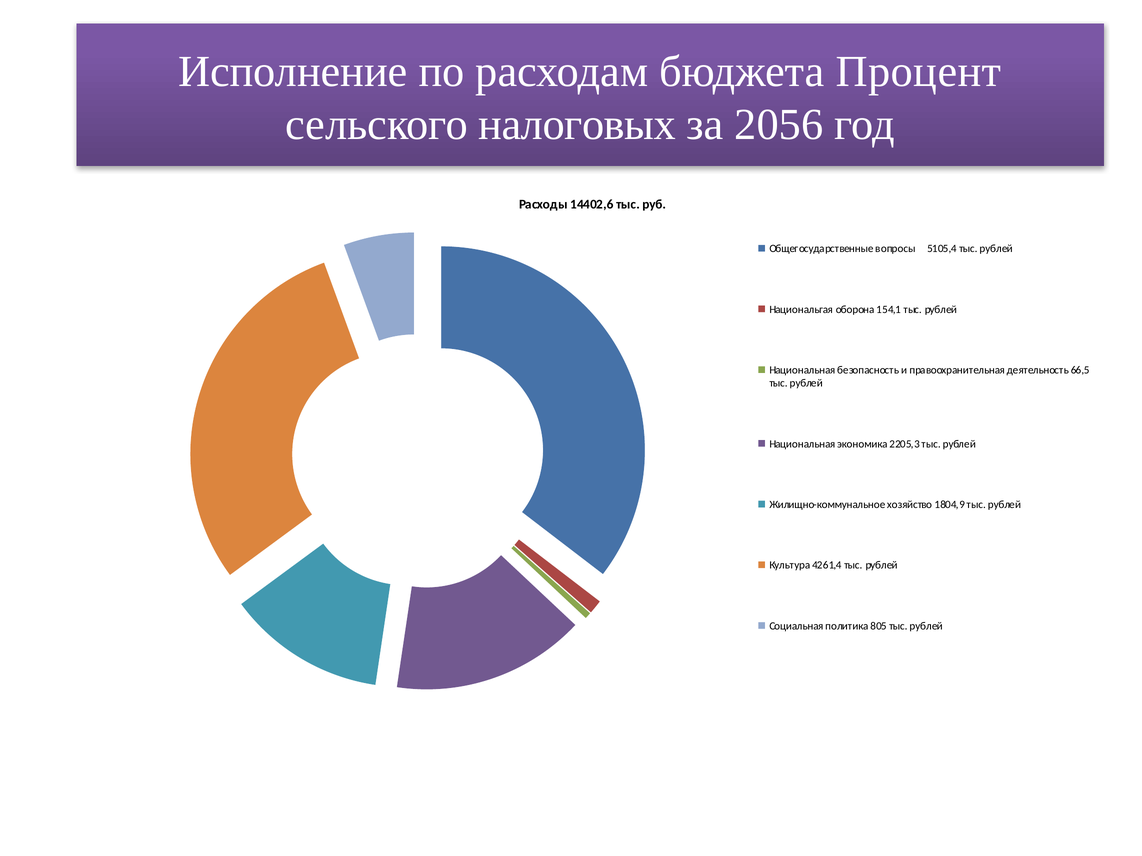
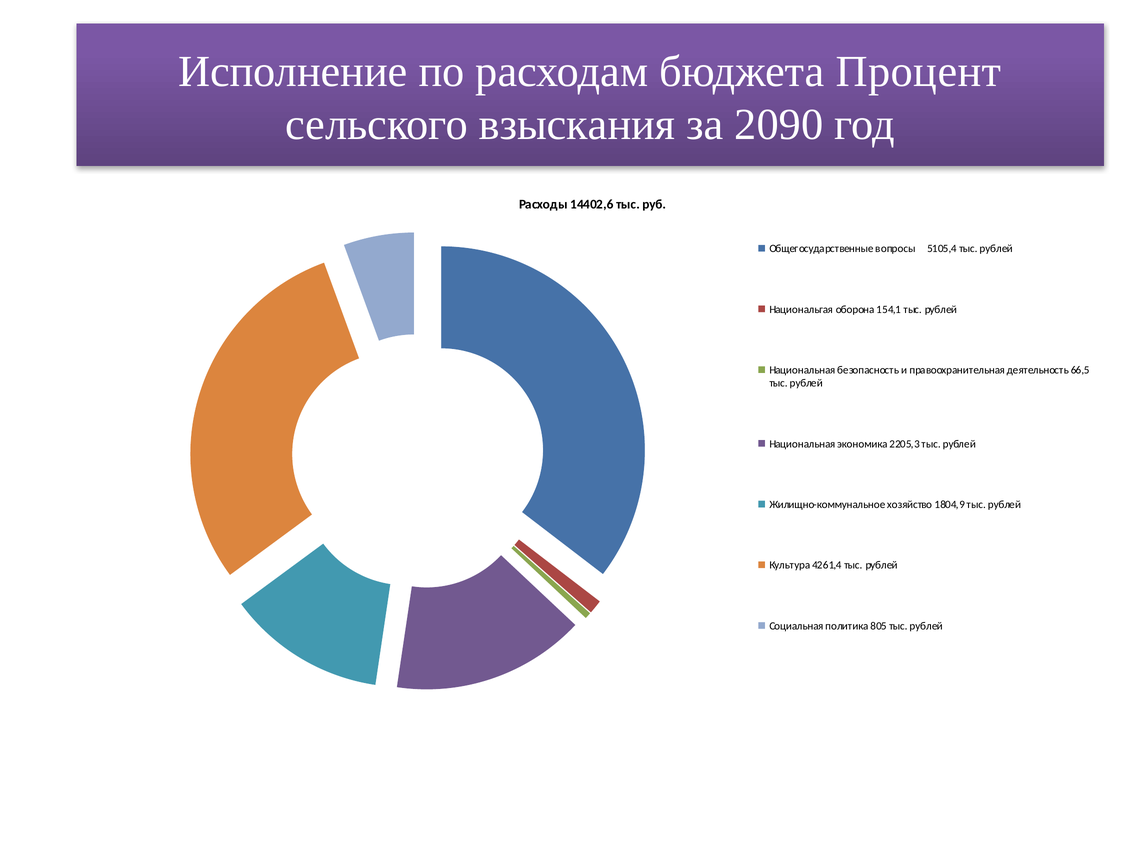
налоговых: налоговых -> взыскания (577, 125)
2056: 2056 -> 2090 (779, 125)
